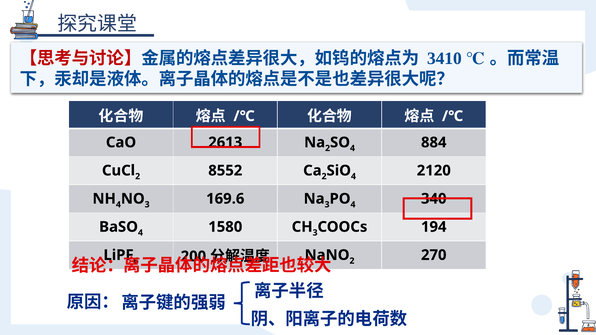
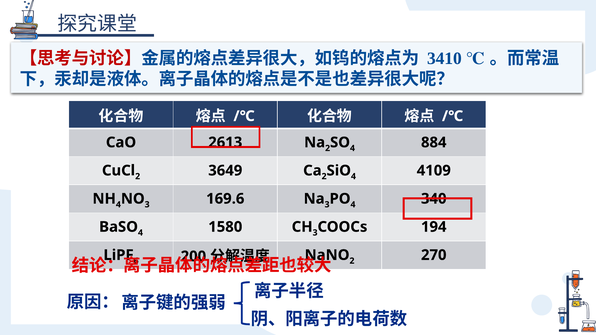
8552: 8552 -> 3649 (225, 171)
2120: 2120 -> 4109 (434, 171)
